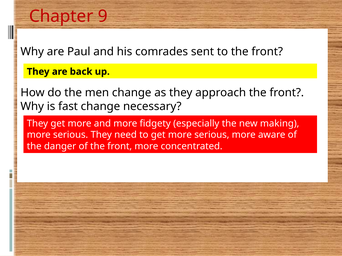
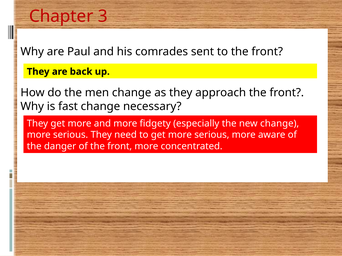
9: 9 -> 3 (103, 16)
new making: making -> change (280, 124)
